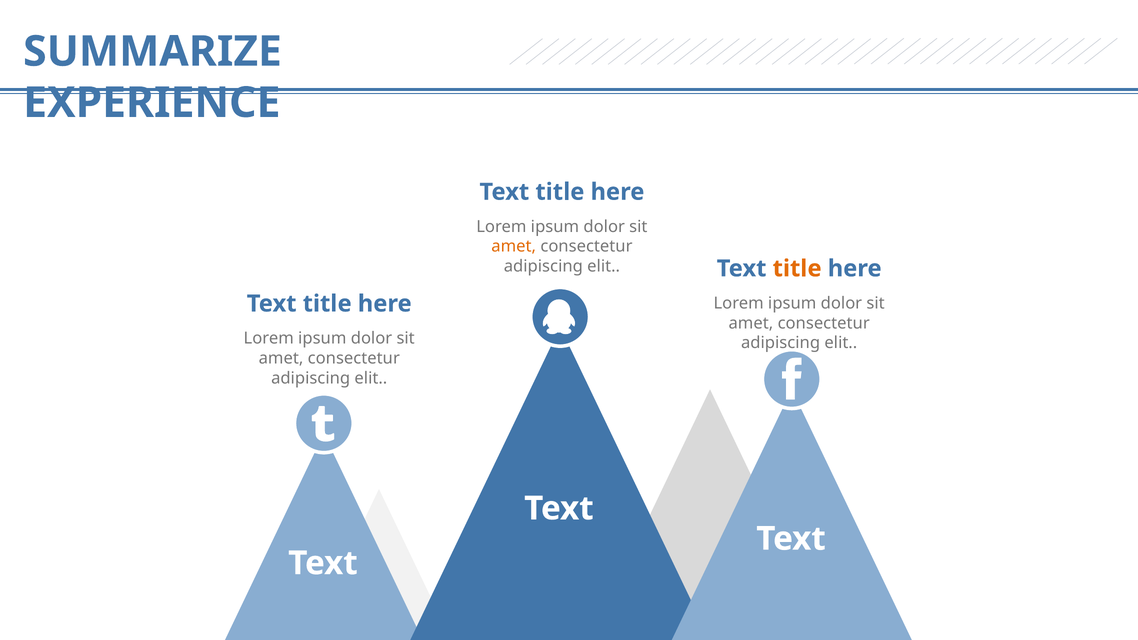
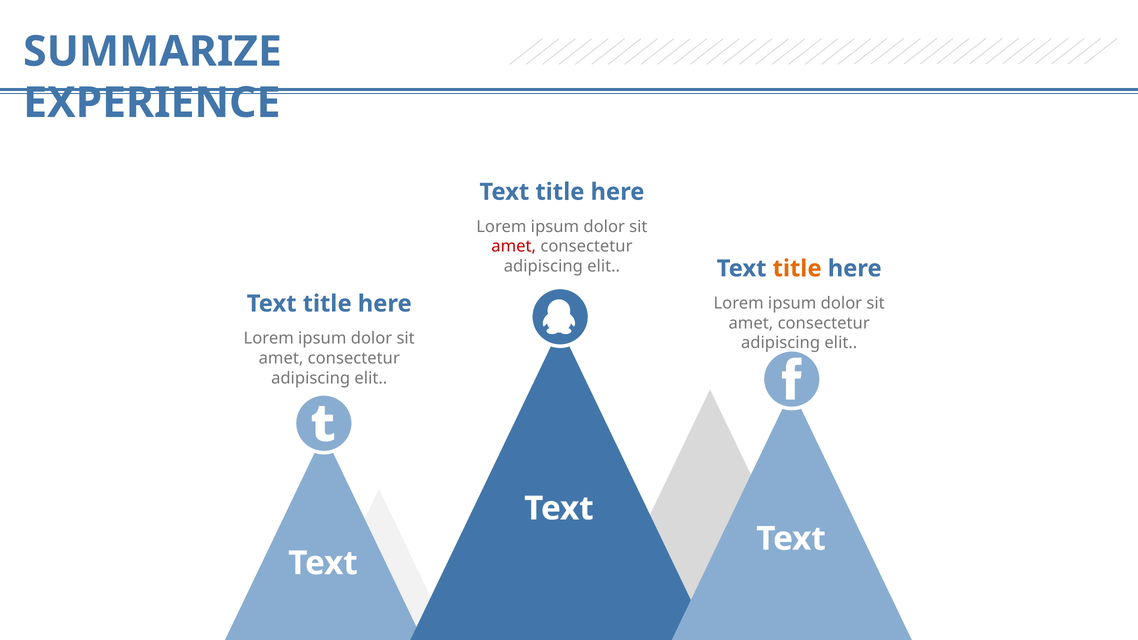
amet colour: orange -> red (514, 247)
